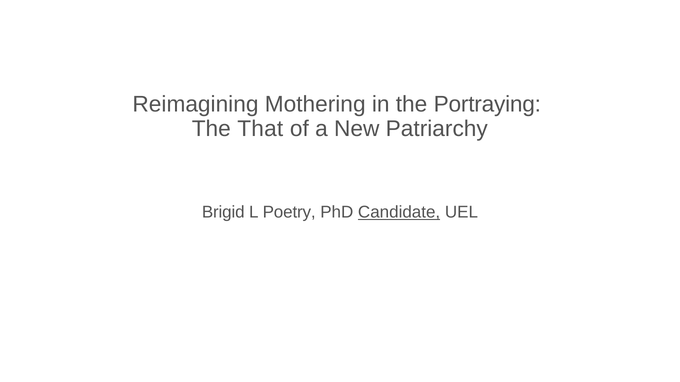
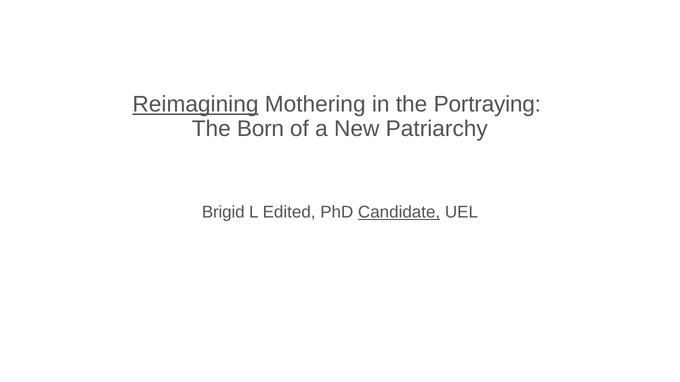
Reimagining underline: none -> present (195, 105)
That: That -> Born (260, 129)
Poetry: Poetry -> Edited (289, 213)
